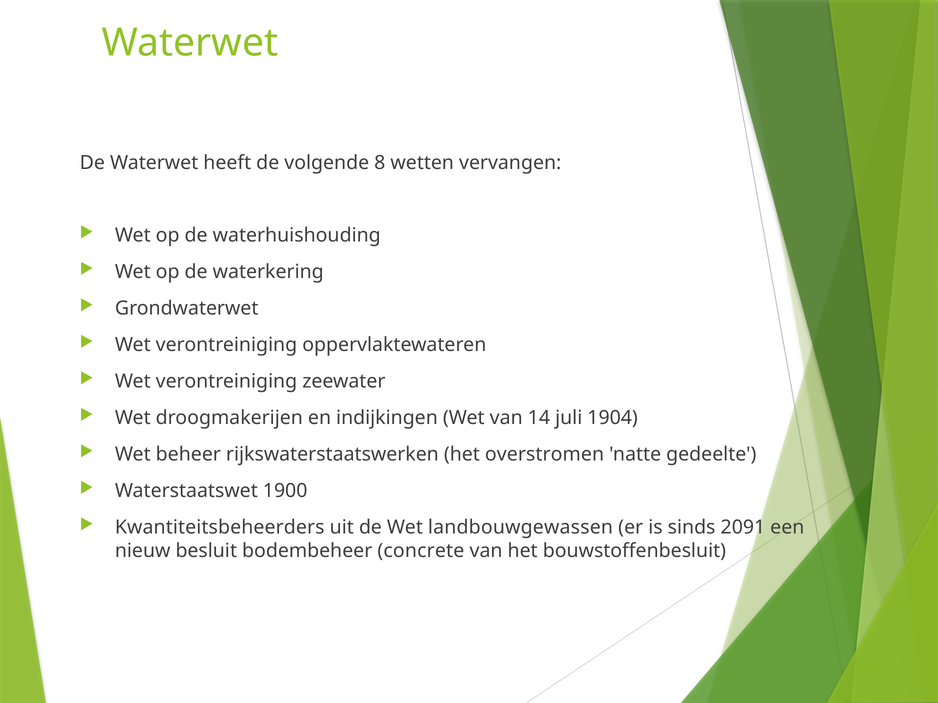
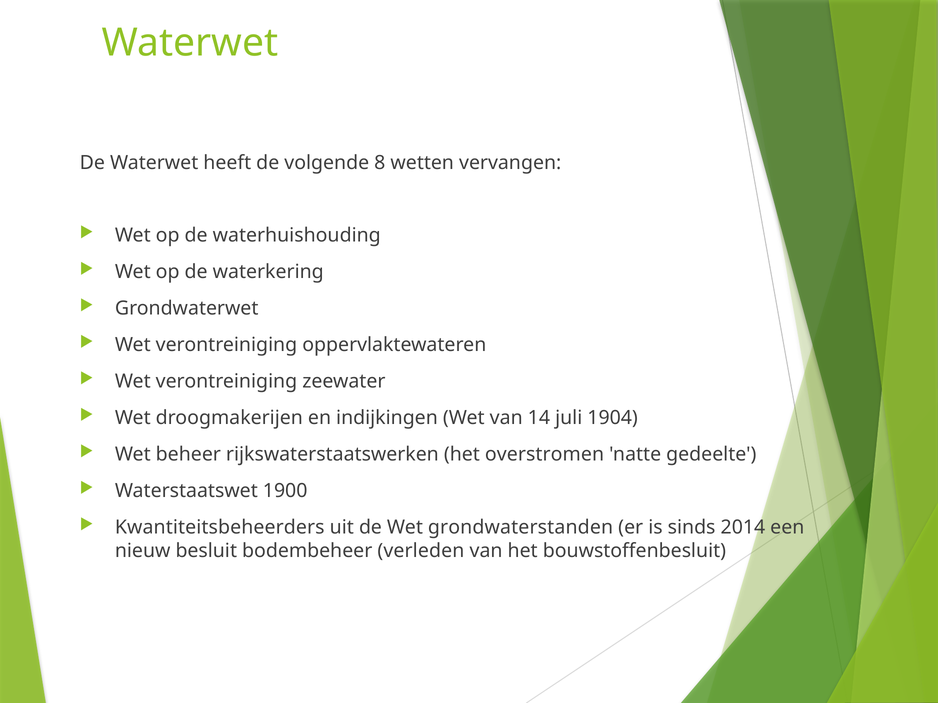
landbouwgewassen: landbouwgewassen -> grondwaterstanden (521, 528)
2091: 2091 -> 2014 (743, 528)
concrete: concrete -> verleden (421, 551)
